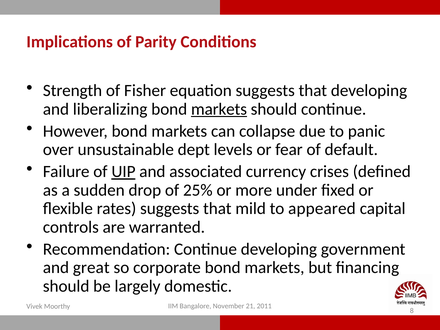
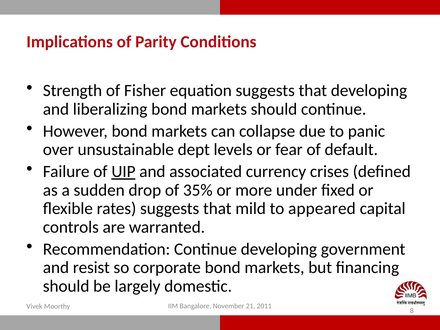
markets underline: present -> none (219, 109)
25%: 25% -> 35% (198, 190)
great: great -> resist (91, 268)
